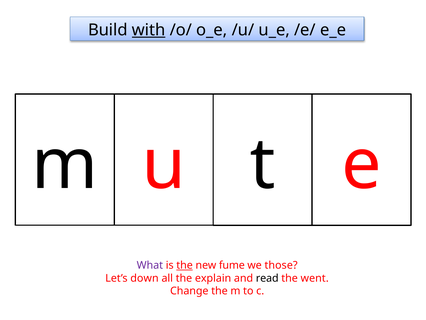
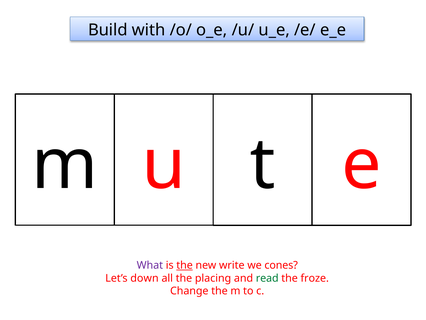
with underline: present -> none (149, 30)
fume: fume -> write (232, 265)
those: those -> cones (281, 265)
explain: explain -> placing (213, 278)
read colour: black -> green (267, 278)
went: went -> froze (315, 278)
